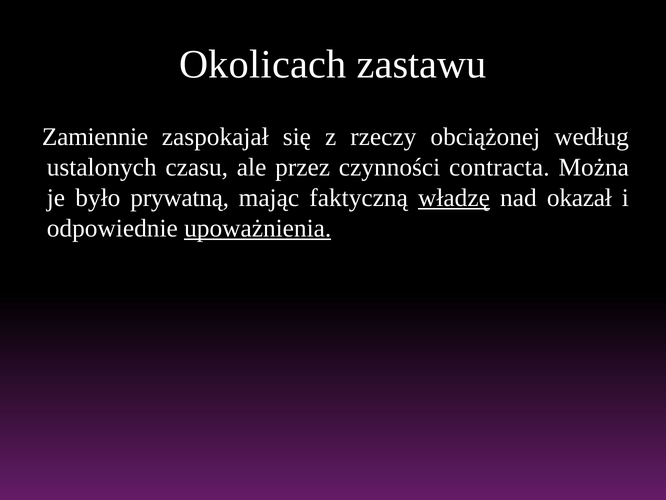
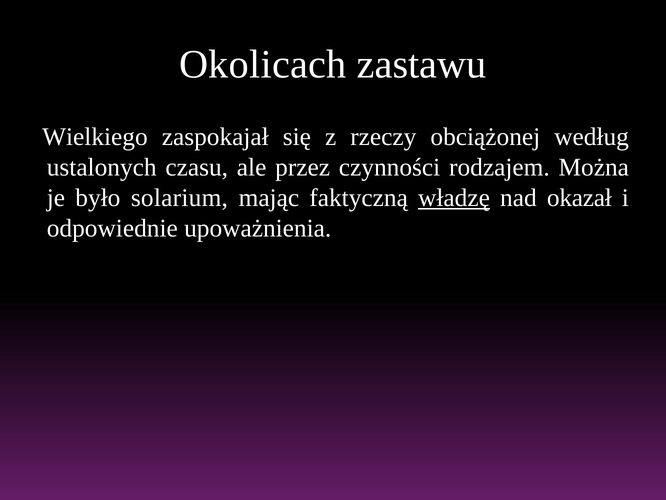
Zamiennie: Zamiennie -> Wielkiego (95, 137)
contracta: contracta -> rodzajem (499, 167)
prywatną: prywatną -> solarium (179, 198)
upoważnienia underline: present -> none (258, 228)
